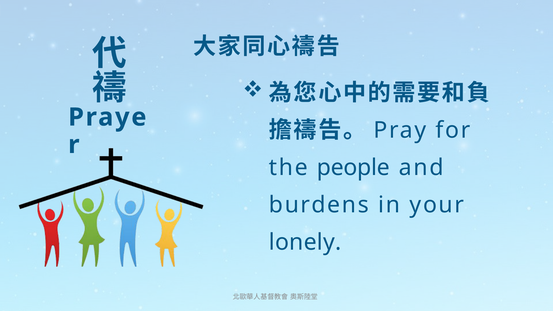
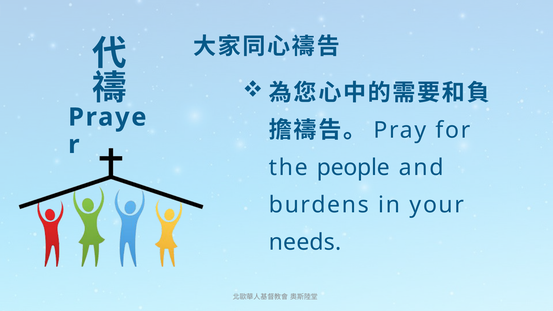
lonely: lonely -> needs (305, 242)
